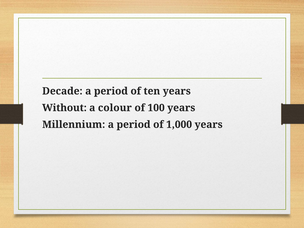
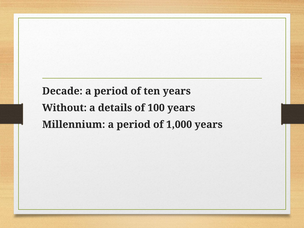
colour: colour -> details (115, 108)
